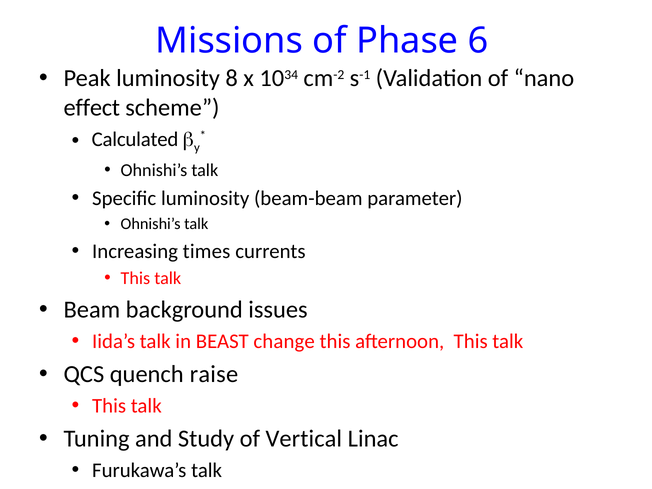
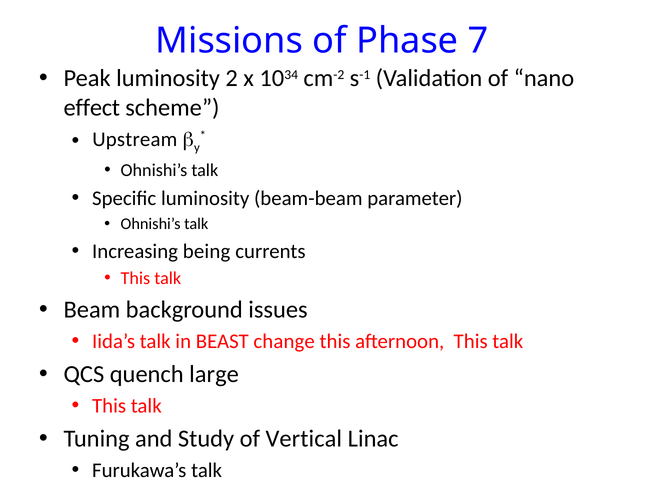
6: 6 -> 7 (478, 41)
8: 8 -> 2 (232, 78)
Calculated: Calculated -> Upstream (135, 139)
times: times -> being (207, 251)
raise: raise -> large (214, 374)
